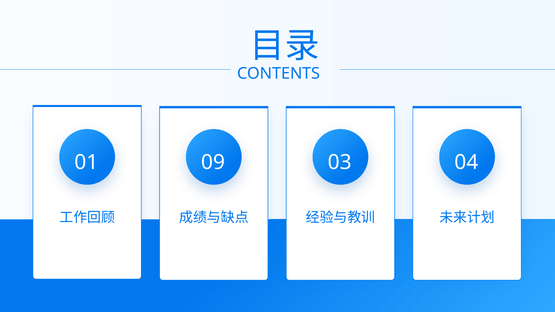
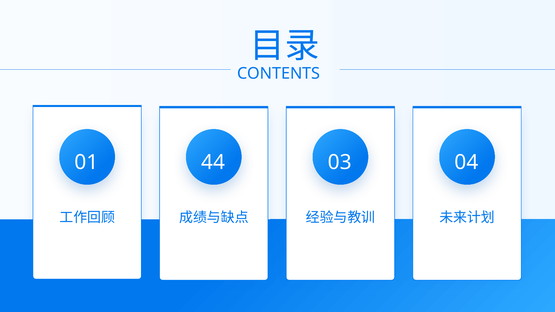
09: 09 -> 44 (213, 162)
